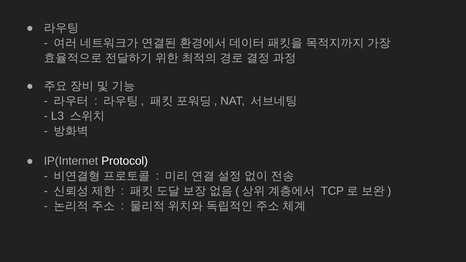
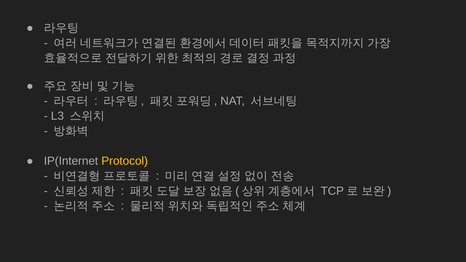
Protocol colour: white -> yellow (125, 161)
